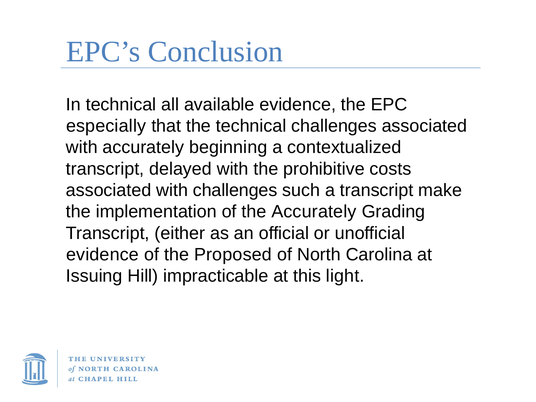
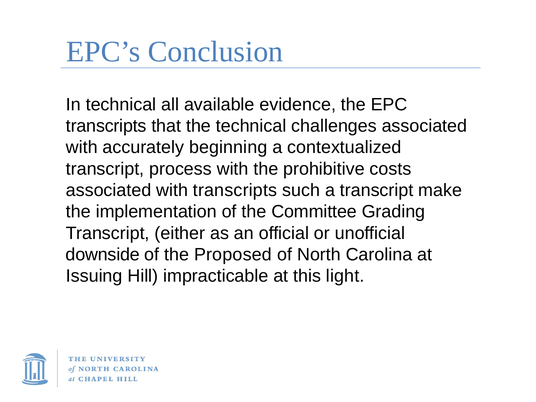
especially: especially -> transcripts (106, 126)
delayed: delayed -> process (181, 169)
with challenges: challenges -> transcripts (235, 190)
the Accurately: Accurately -> Committee (314, 212)
evidence: evidence -> downside (103, 255)
